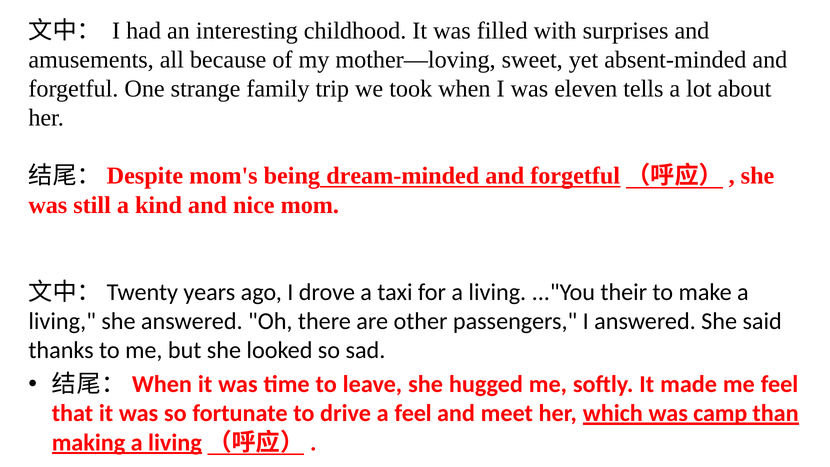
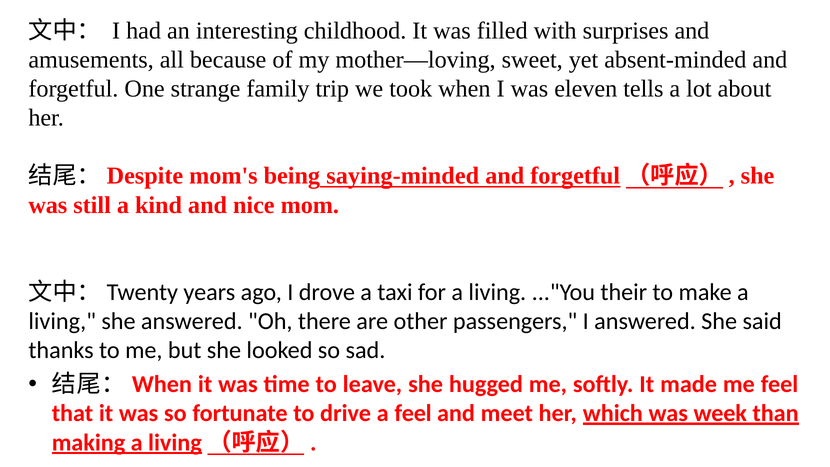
dream-minded: dream-minded -> saying-minded (403, 176)
camp: camp -> week (720, 413)
